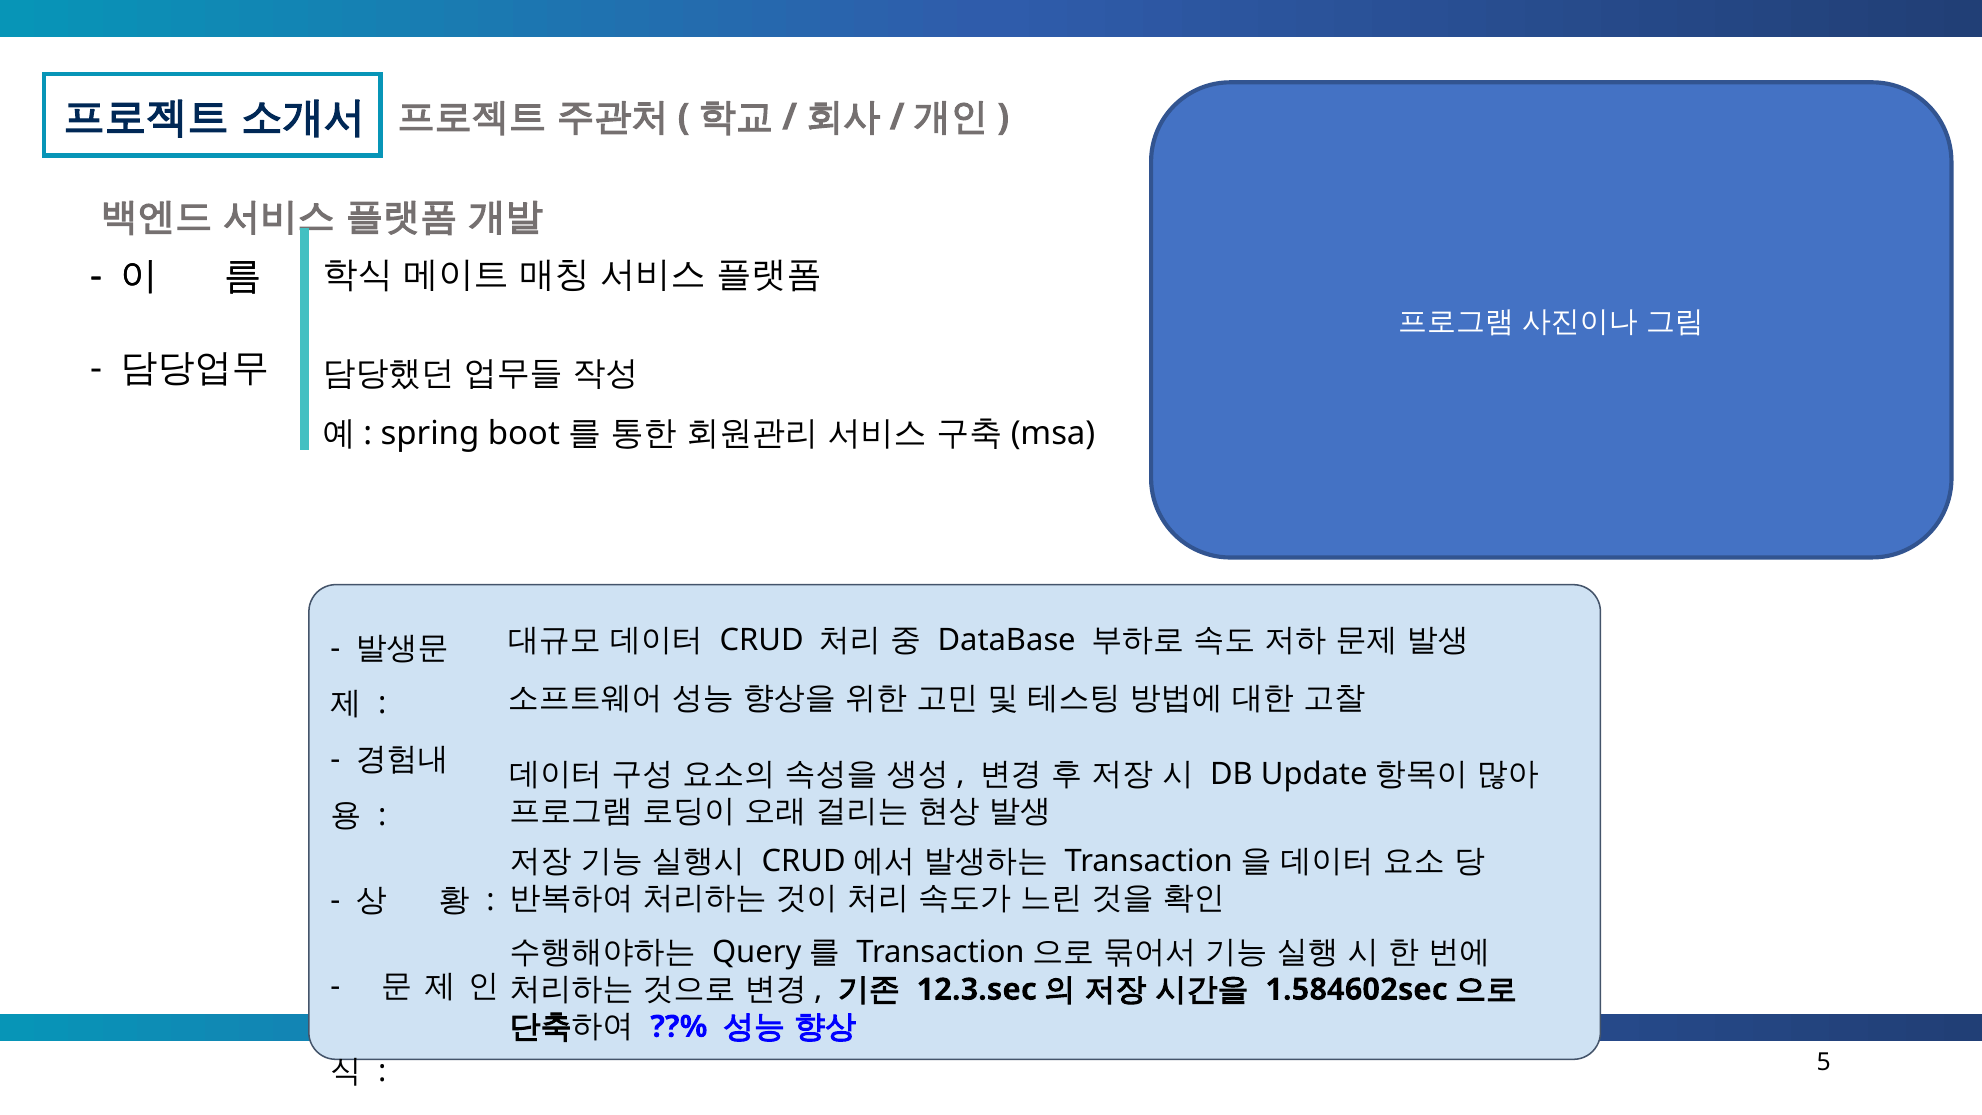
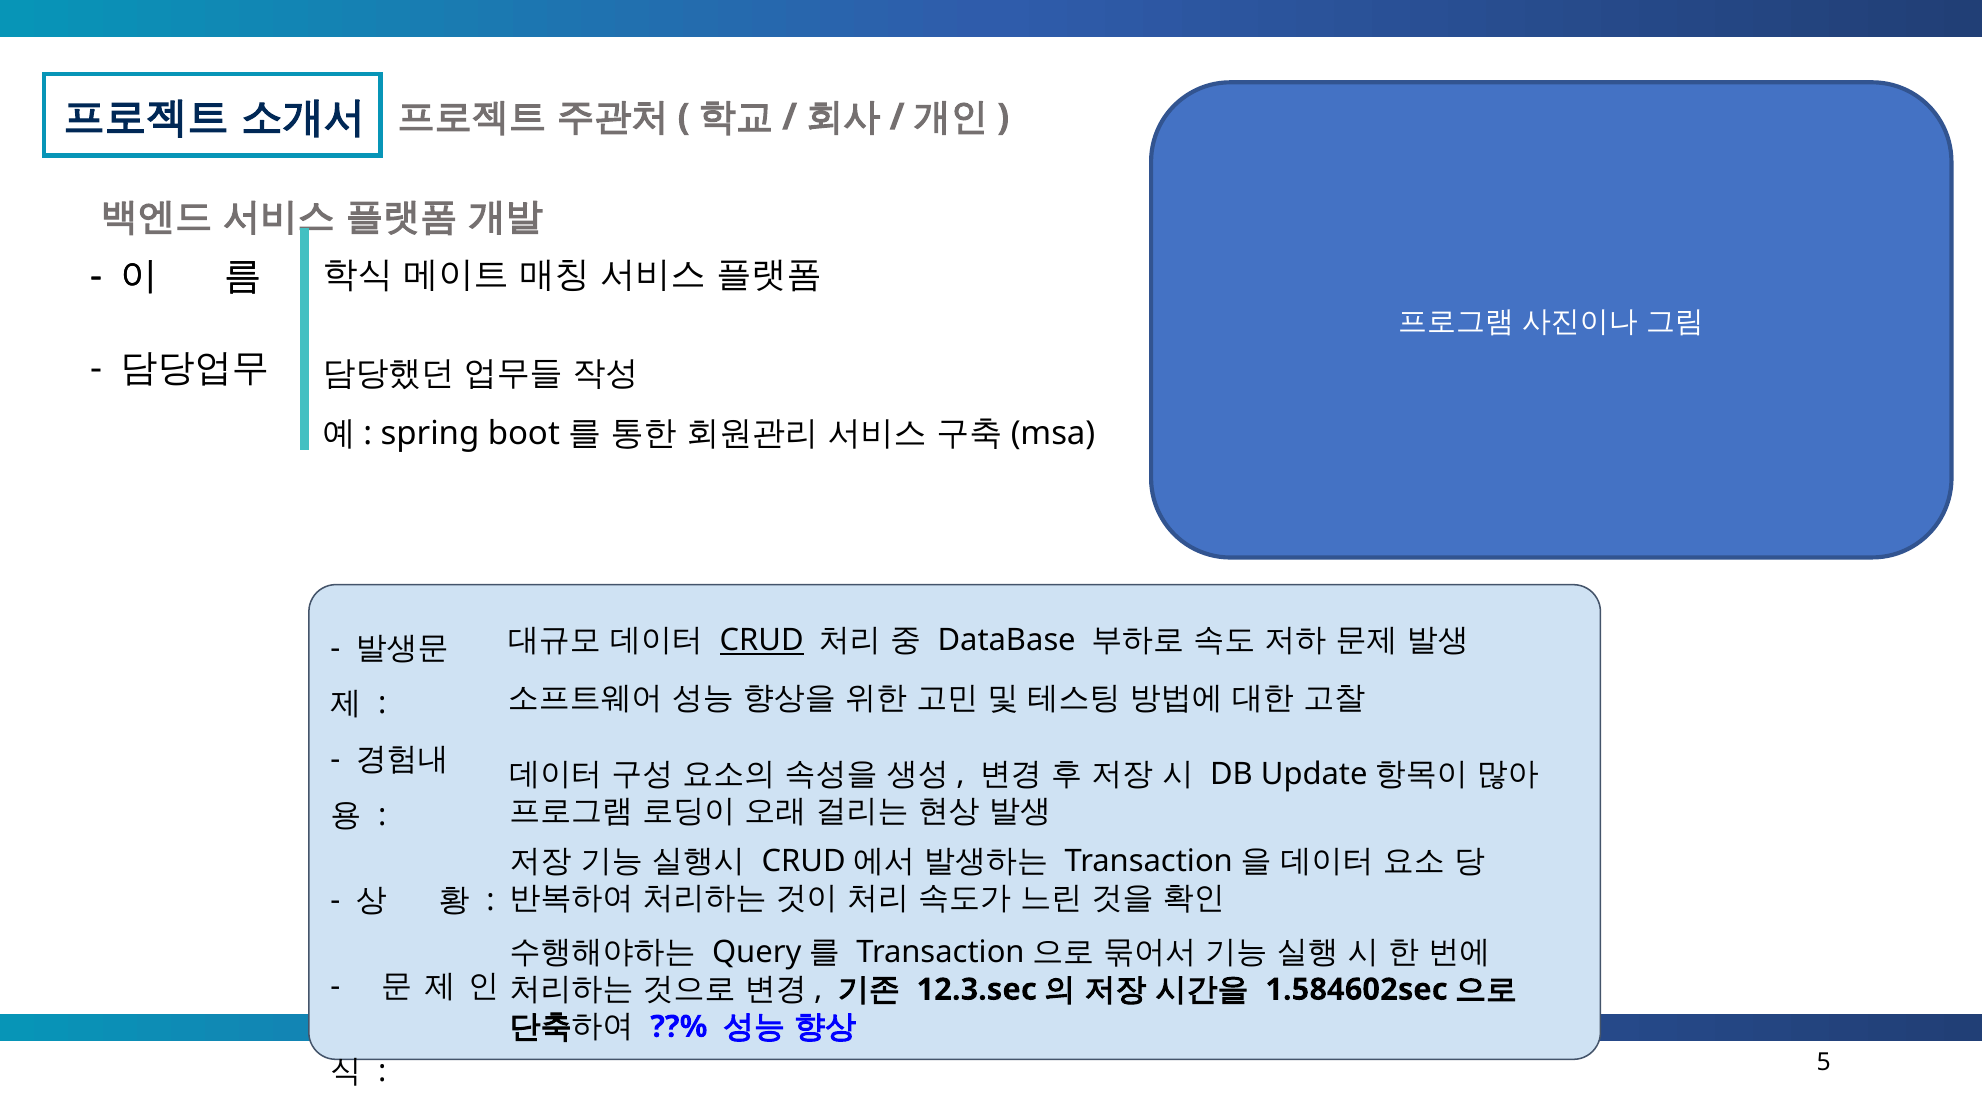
CRUD underline: none -> present (762, 641)
